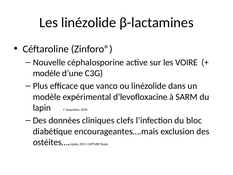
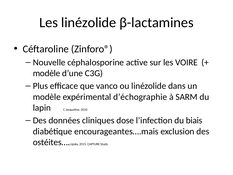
d’levofloxacine: d’levofloxacine -> d’échographie (140, 97)
clefs: clefs -> dose (125, 120)
bloc: bloc -> biais (194, 120)
